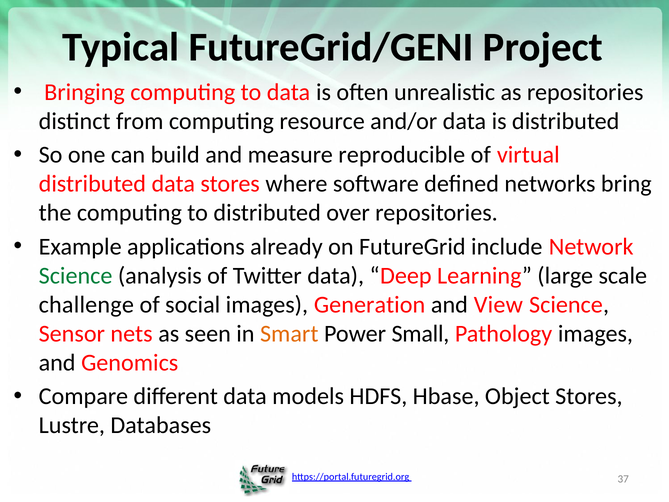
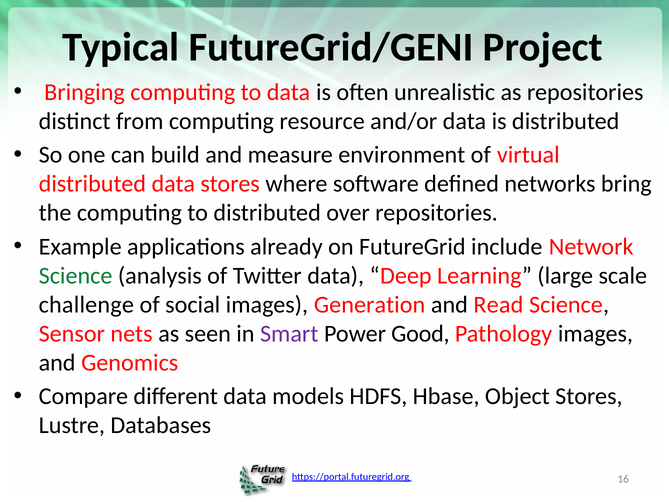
reproducible: reproducible -> environment (402, 155)
View: View -> Read (498, 304)
Smart colour: orange -> purple (289, 333)
Small: Small -> Good (420, 333)
37: 37 -> 16 (623, 479)
